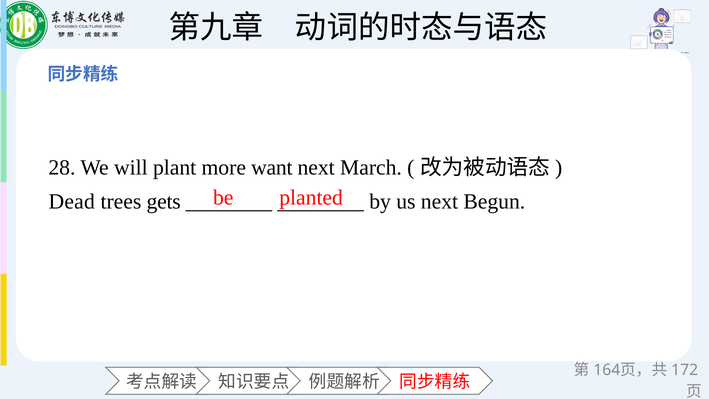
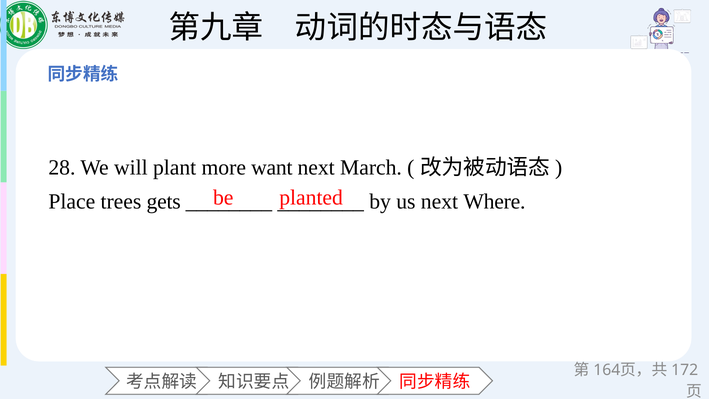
Dead: Dead -> Place (72, 201)
Begun: Begun -> Where (494, 201)
